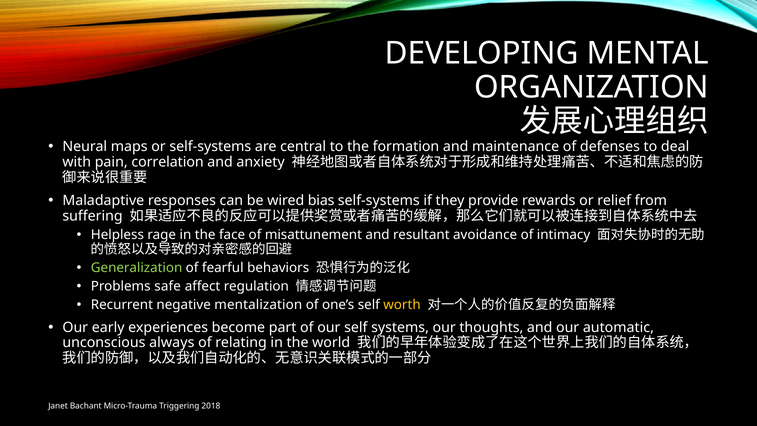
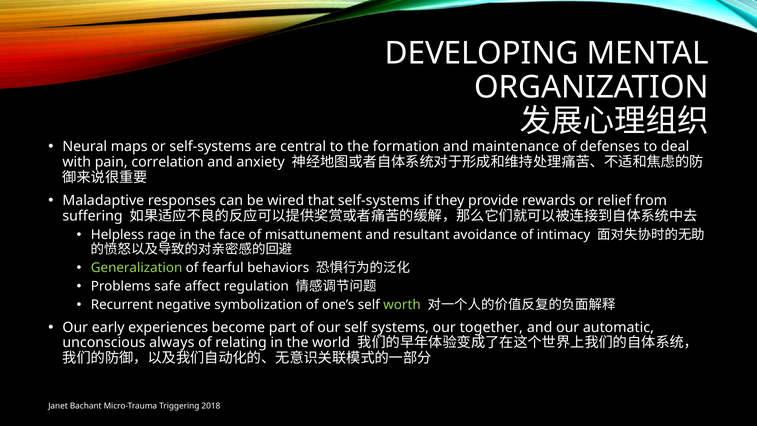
bias: bias -> that (321, 201)
mentalization: mentalization -> symbolization (258, 304)
worth colour: yellow -> light green (402, 304)
thoughts: thoughts -> together (491, 327)
